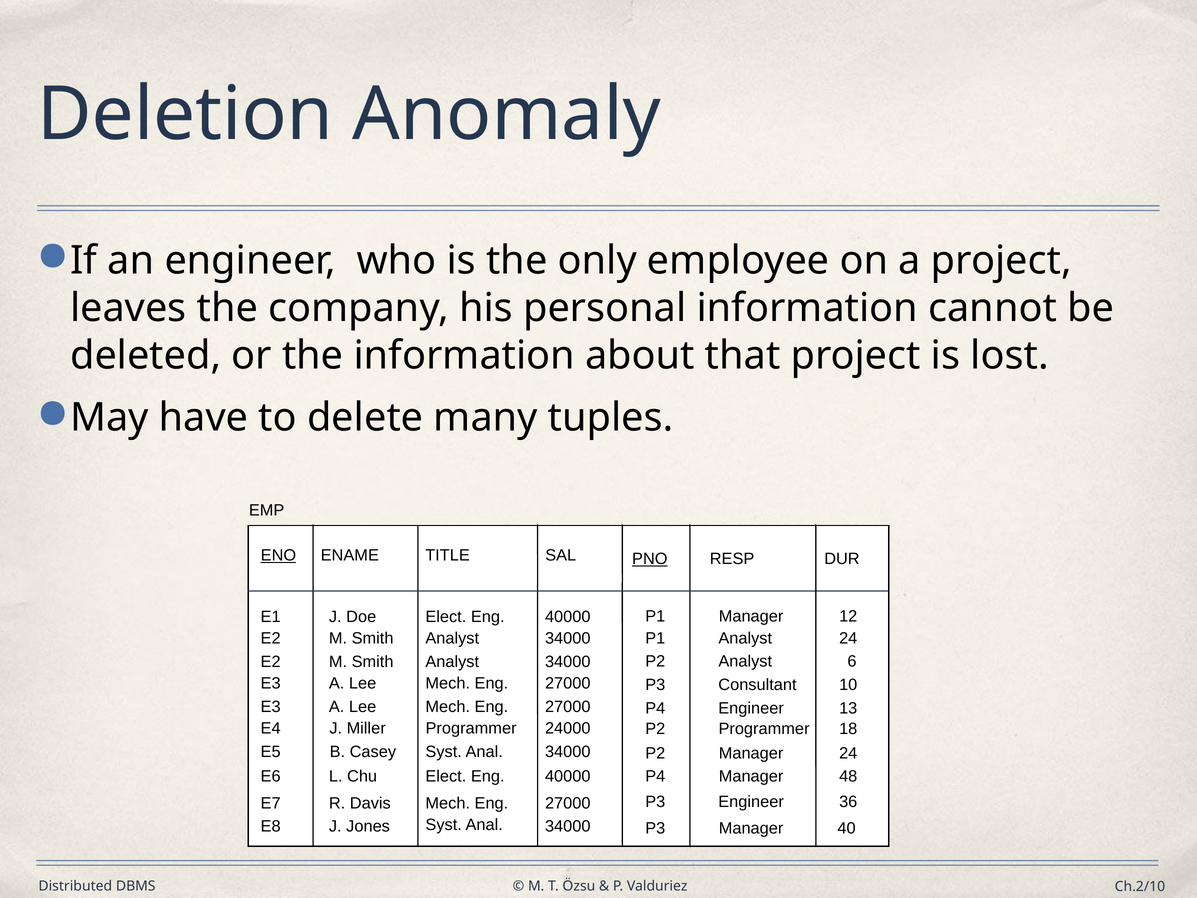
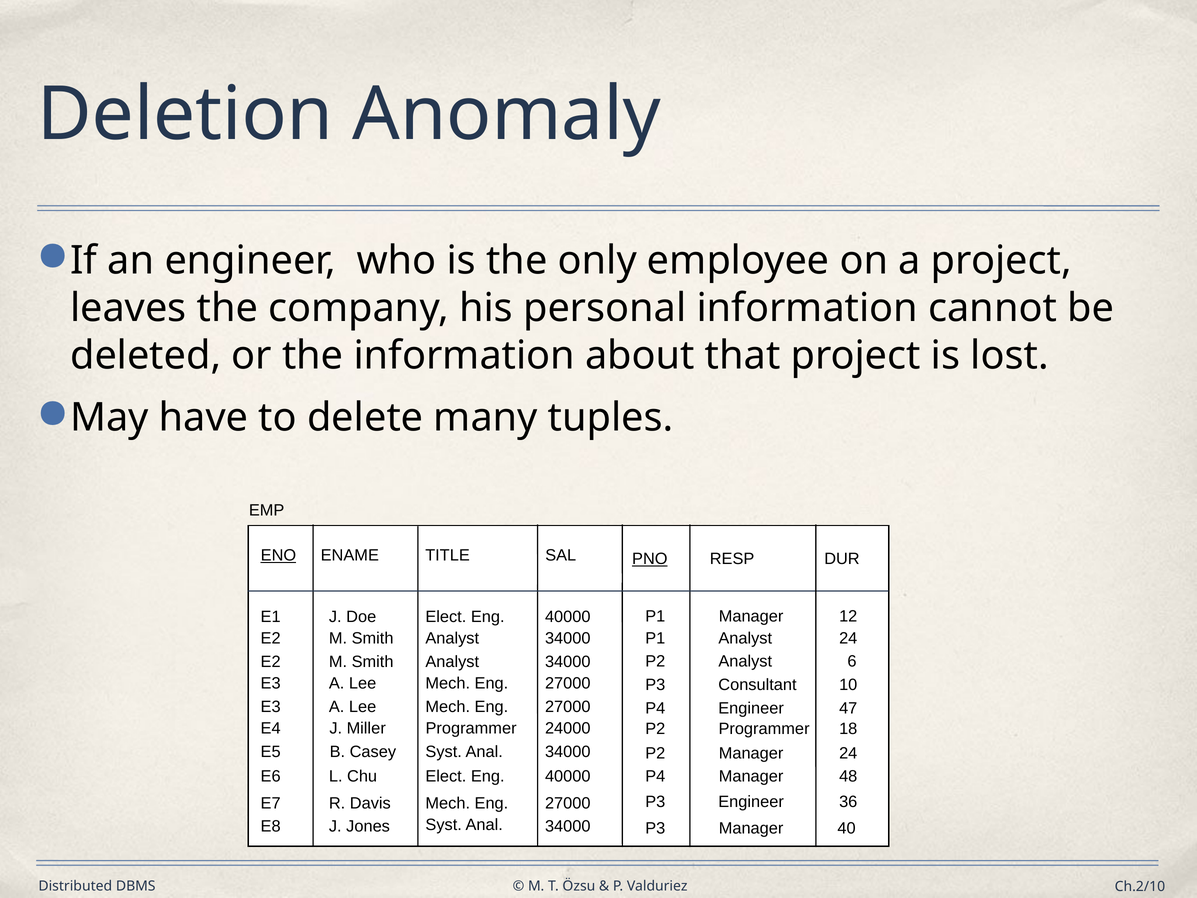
13: 13 -> 47 (848, 708)
